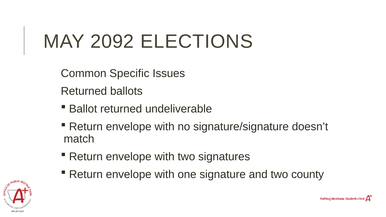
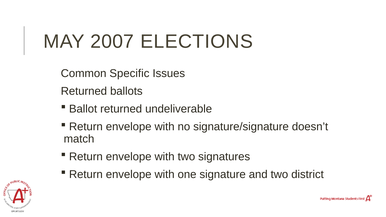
2092: 2092 -> 2007 (112, 41)
county: county -> district (308, 174)
